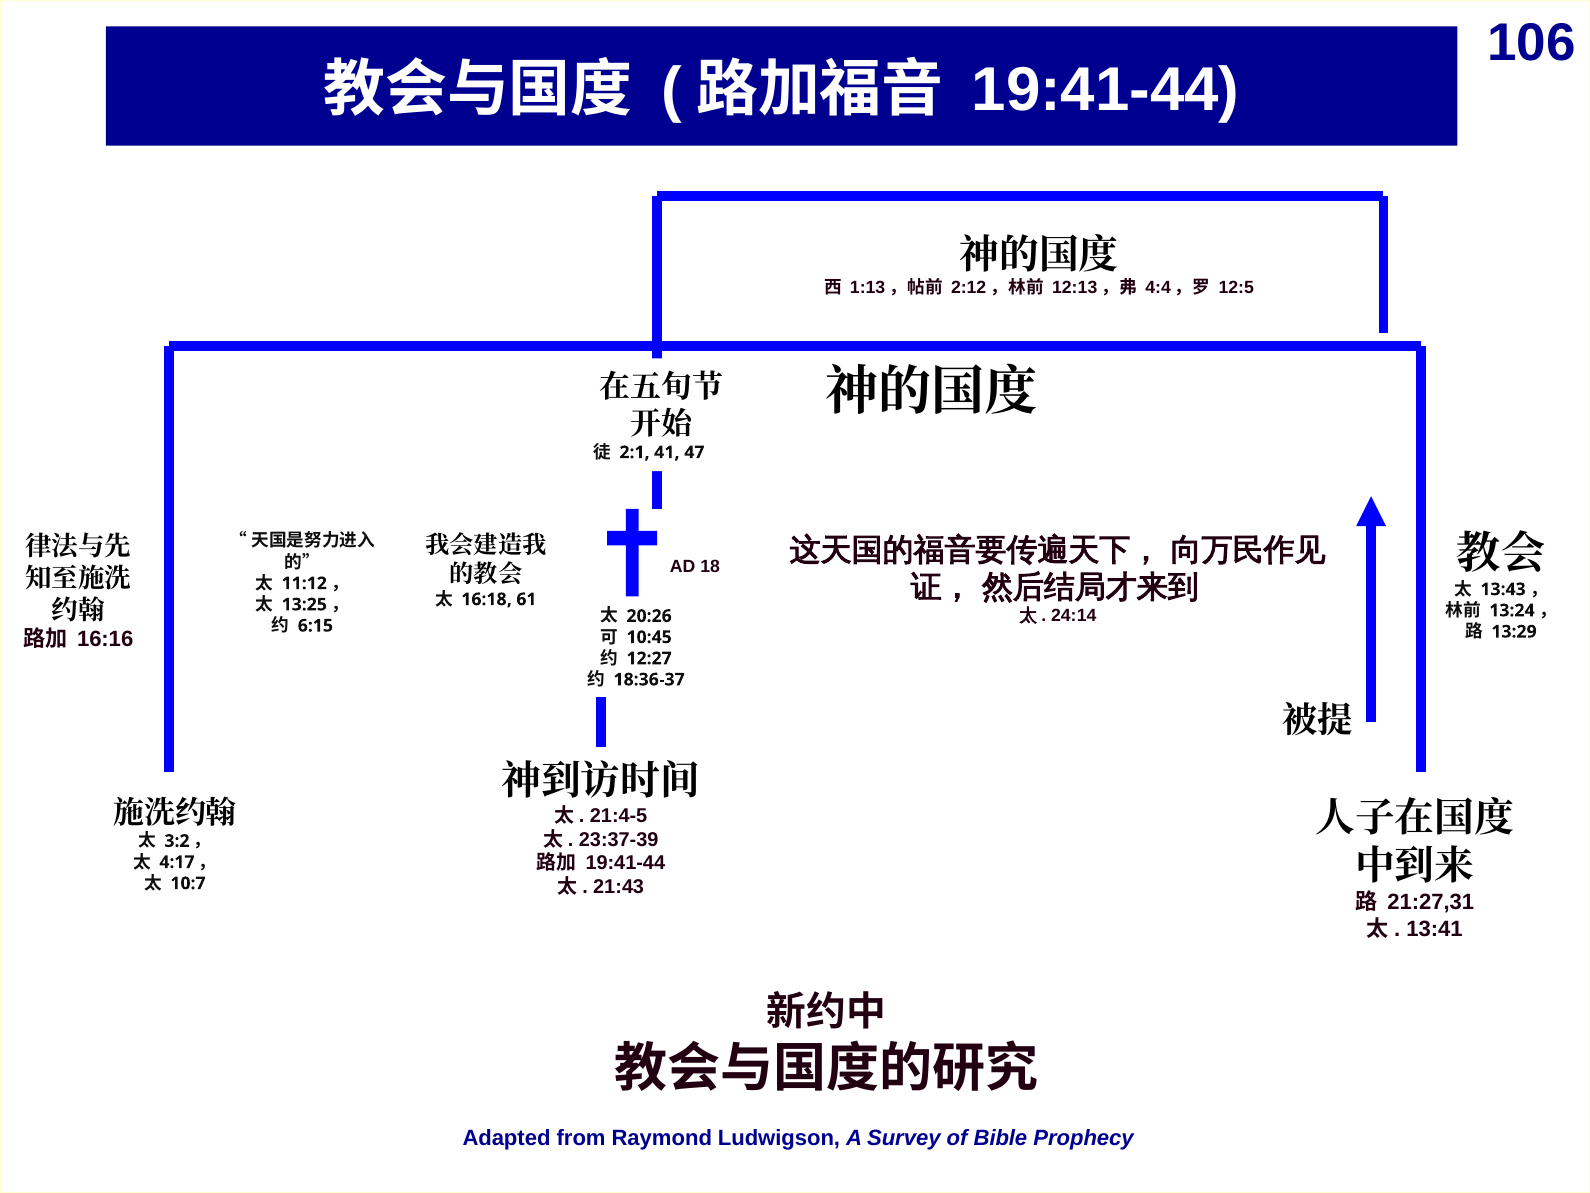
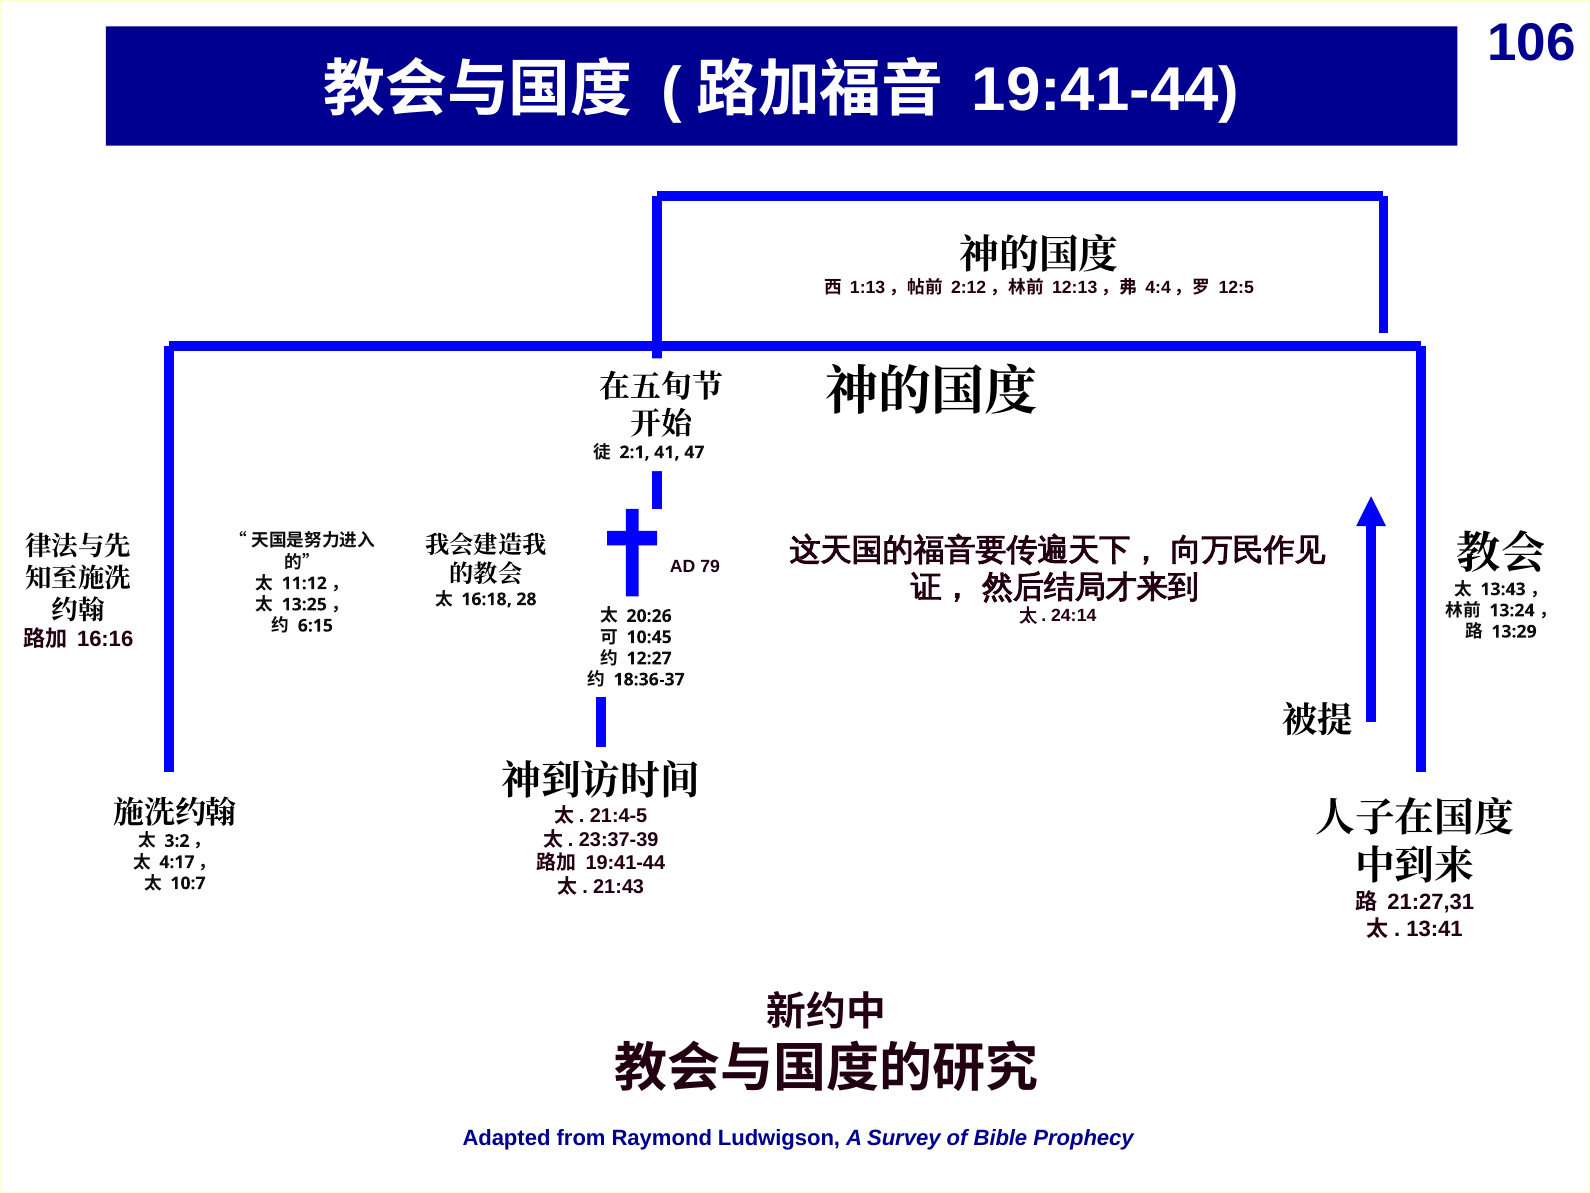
18: 18 -> 79 (710, 566)
61: 61 -> 28 (526, 599)
